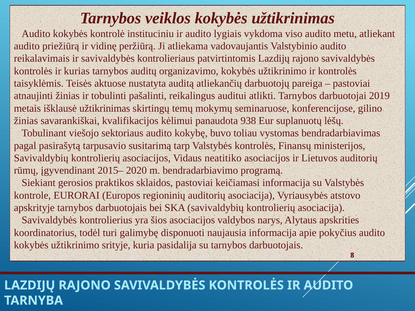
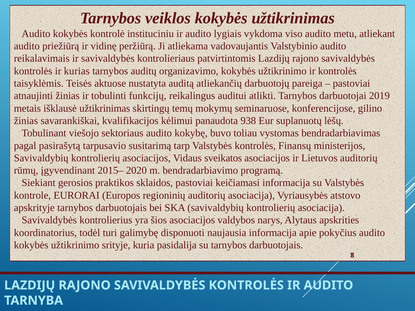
pašalinti: pašalinti -> funkcijų (148, 96)
neatitiko: neatitiko -> sveikatos (223, 158)
